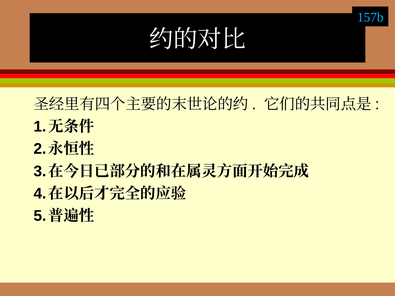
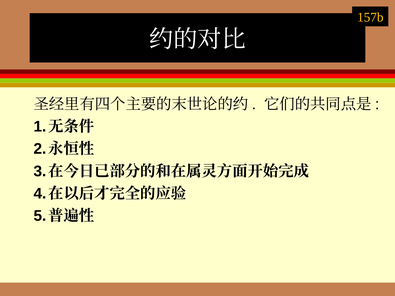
157b colour: light blue -> yellow (370, 17)
